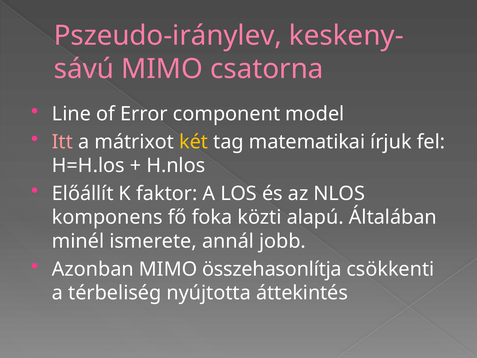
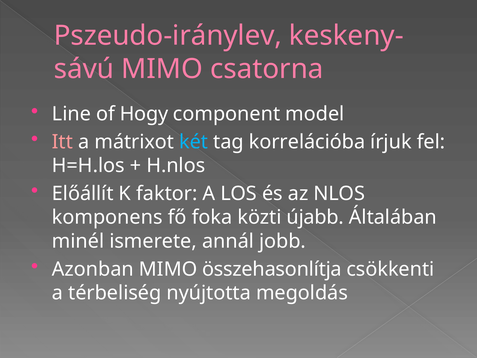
Error: Error -> Hogy (144, 114)
két colour: yellow -> light blue (194, 142)
matematikai: matematikai -> korrelációba (307, 142)
alapú: alapú -> újabb (315, 217)
áttekintés: áttekintés -> megoldás (302, 293)
